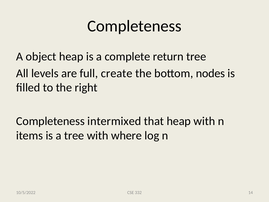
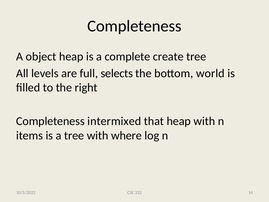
return: return -> create (168, 56)
create: create -> selects (117, 73)
nodes: nodes -> world (210, 73)
